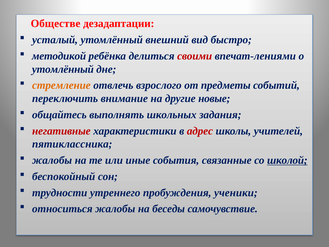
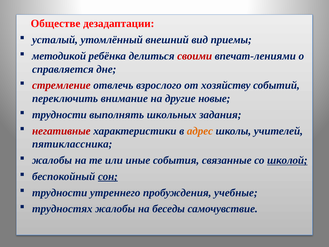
быстро: быстро -> приемы (231, 40)
утомлённый: утомлённый -> справляется (63, 69)
стремление colour: orange -> red (61, 85)
предметы: предметы -> хозяйству (226, 85)
общайтесь: общайтесь -> трудности (59, 115)
адрес colour: red -> orange (200, 131)
сон underline: none -> present (108, 176)
ученики: ученики -> учебные (236, 192)
относиться: относиться -> трудностях (62, 209)
